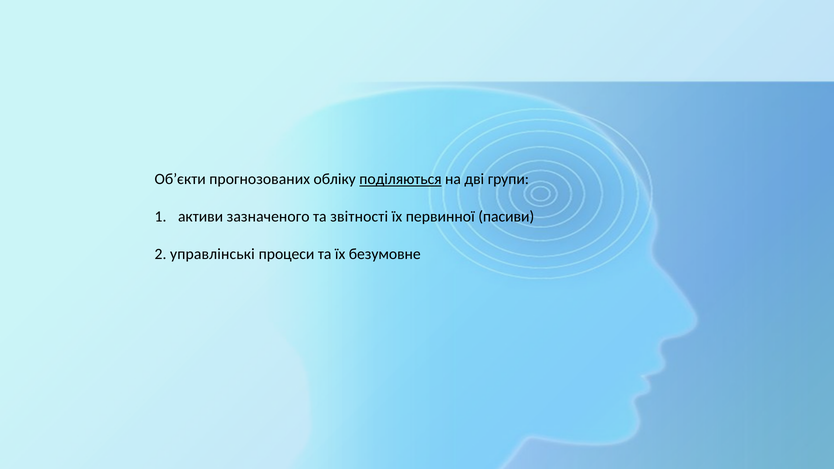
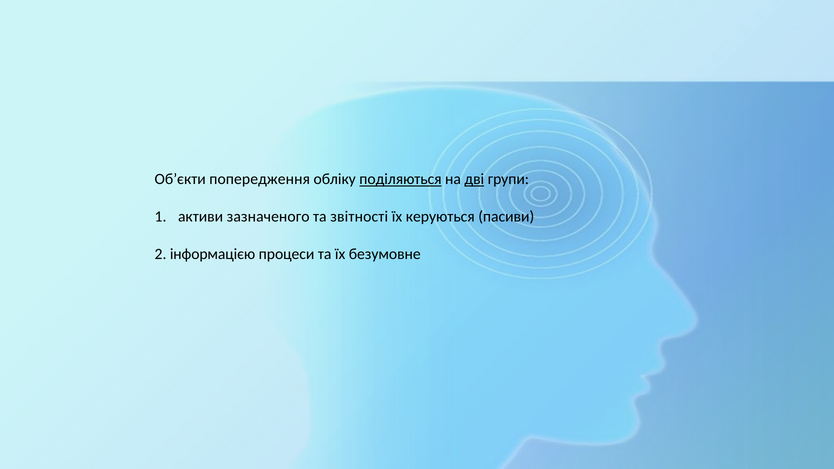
прогнозованих: прогнозованих -> попередження (260, 179)
дві underline: none -> present (474, 179)
первинної: первинної -> керуються (440, 217)
управлінські: управлінські -> інформацією (213, 254)
